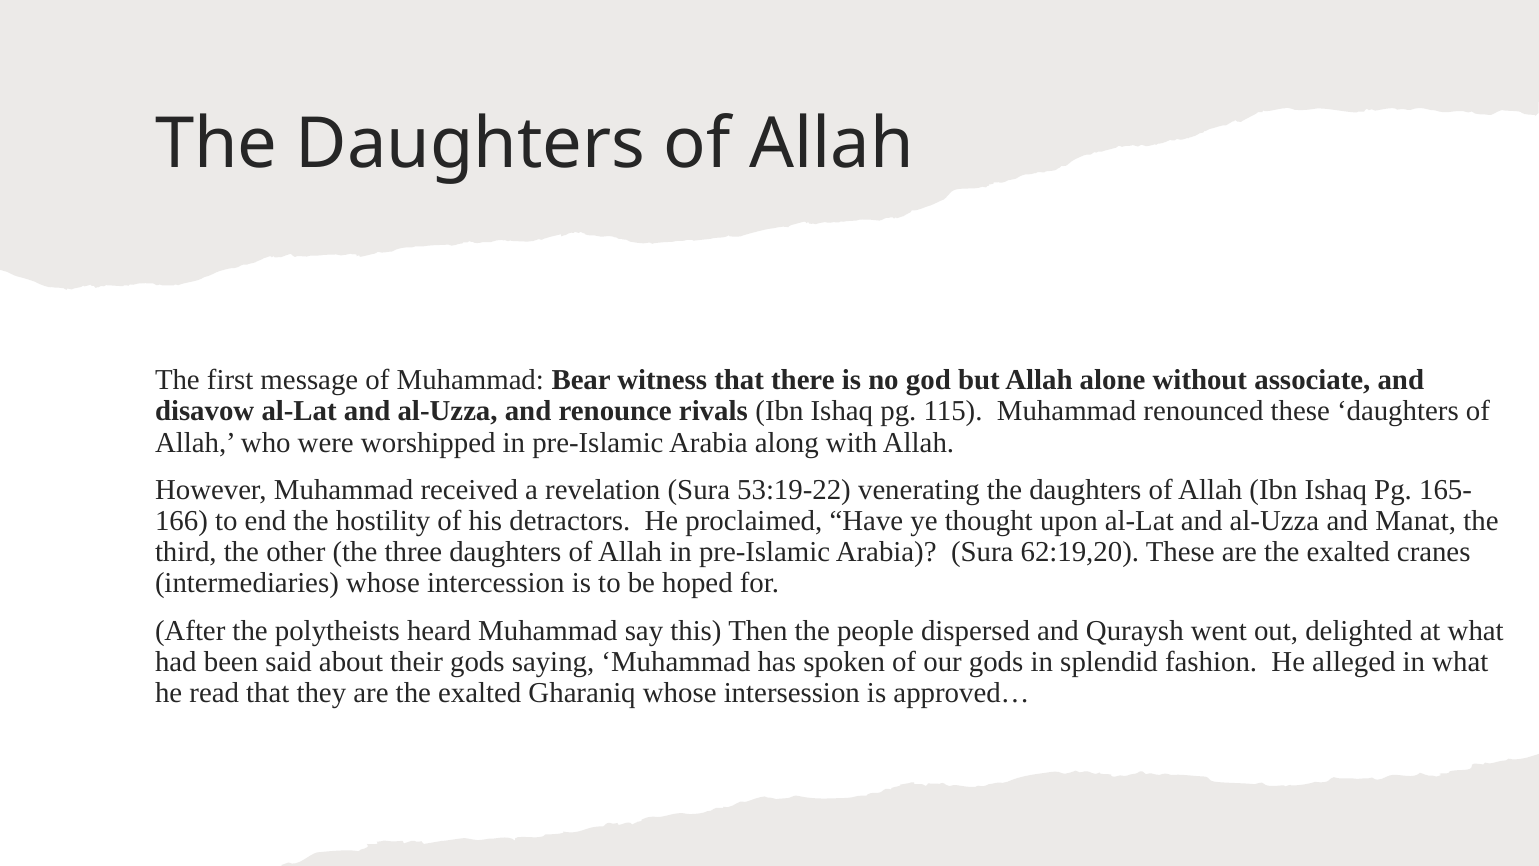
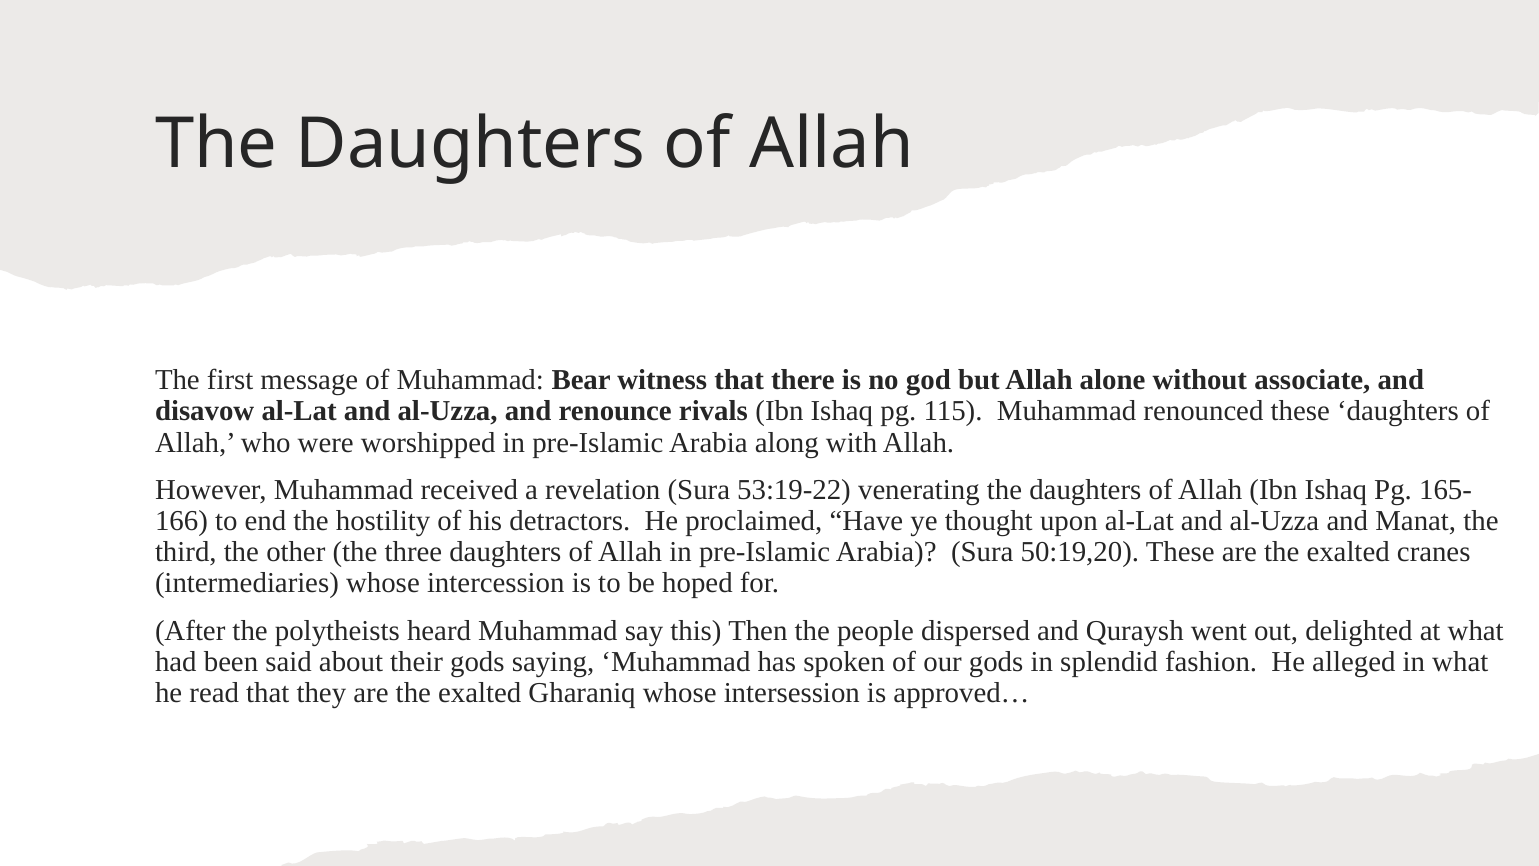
62:19,20: 62:19,20 -> 50:19,20 (1080, 552)
